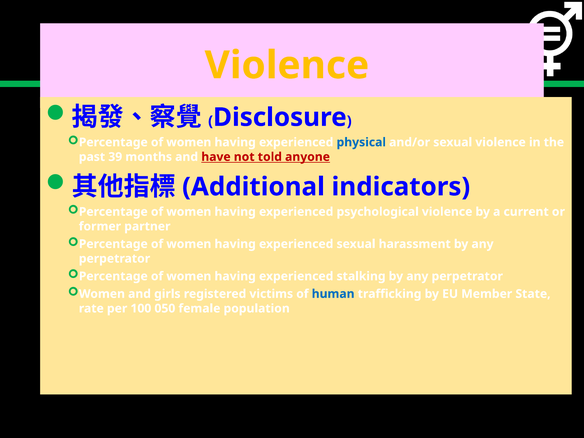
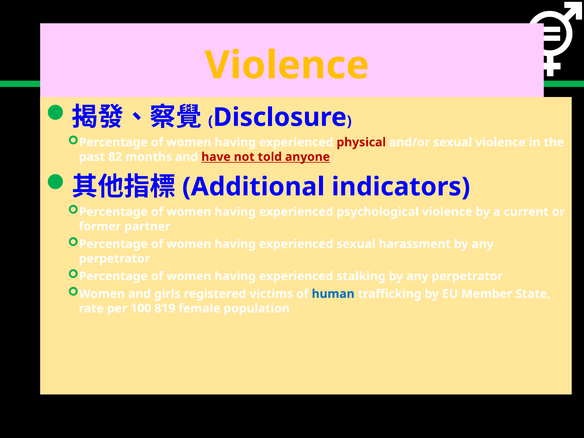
physical colour: blue -> red (361, 142)
39: 39 -> 82 (115, 157)
050: 050 -> 819 (165, 308)
